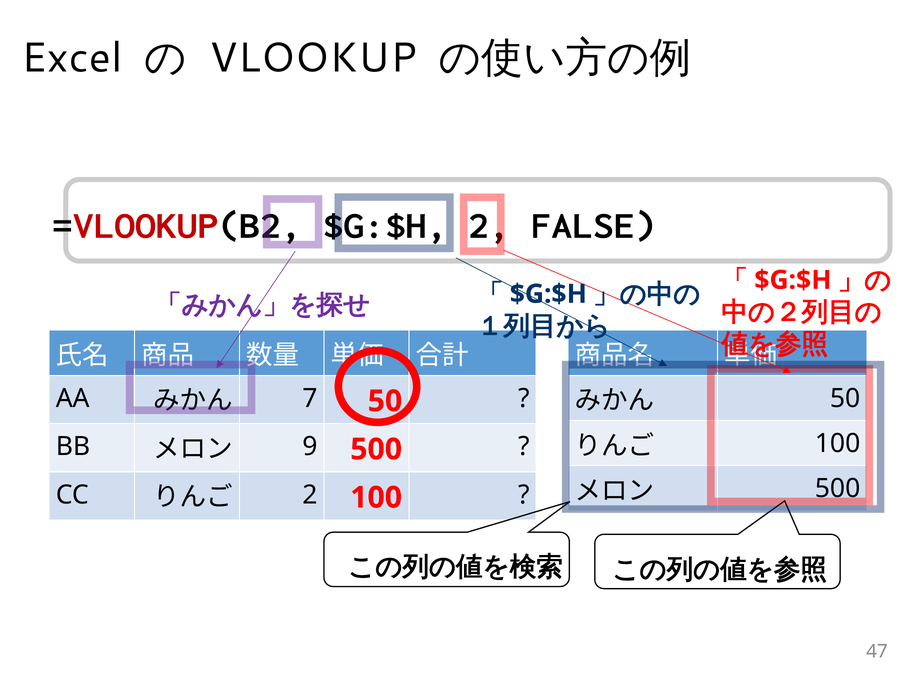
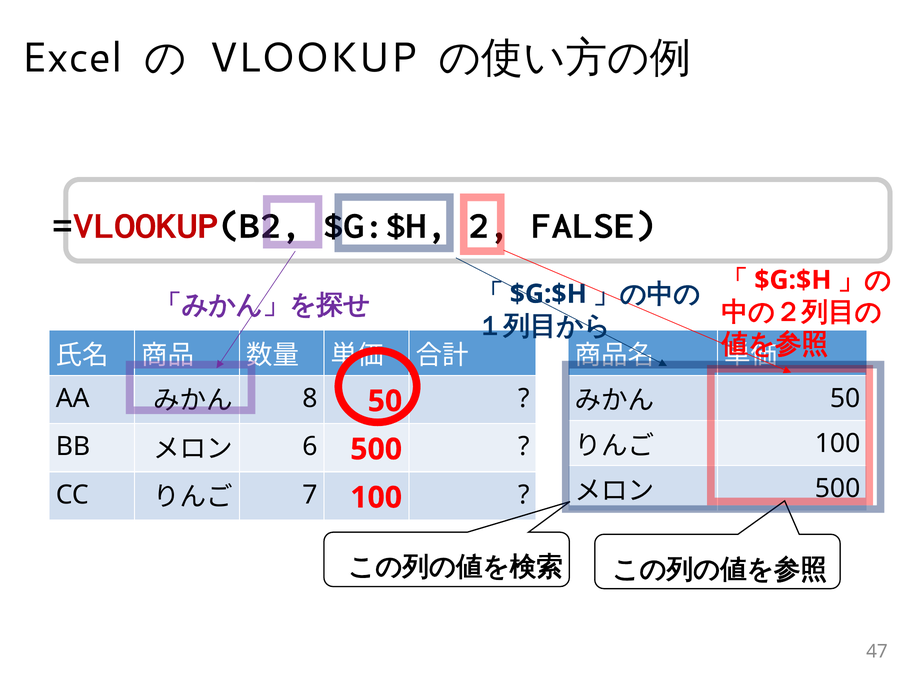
7: 7 -> 8 (310, 398)
9: 9 -> 6 (310, 446)
2: 2 -> 7 (310, 495)
